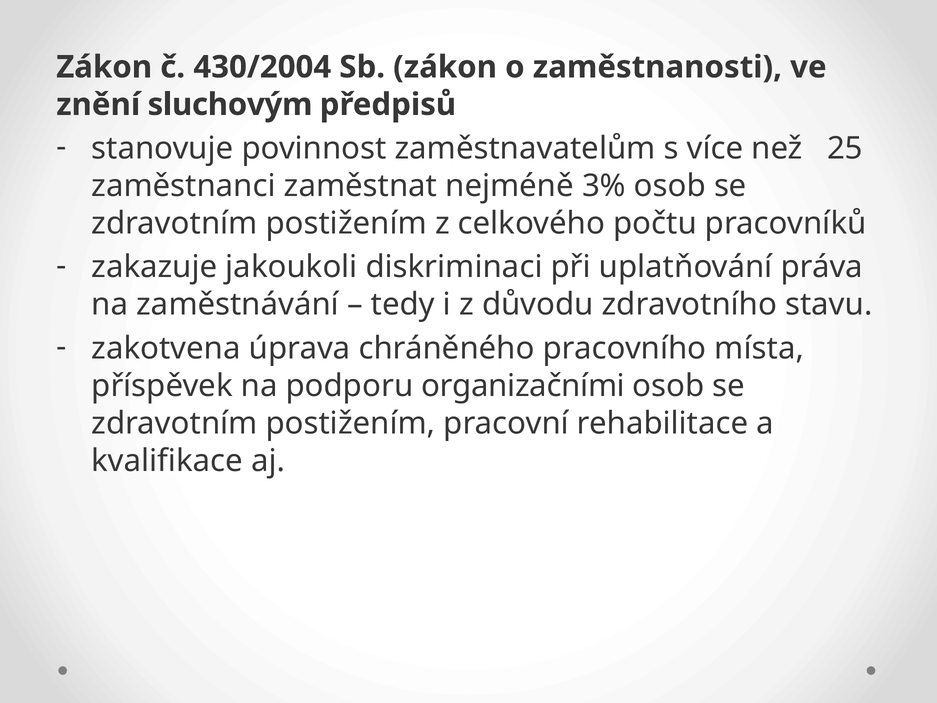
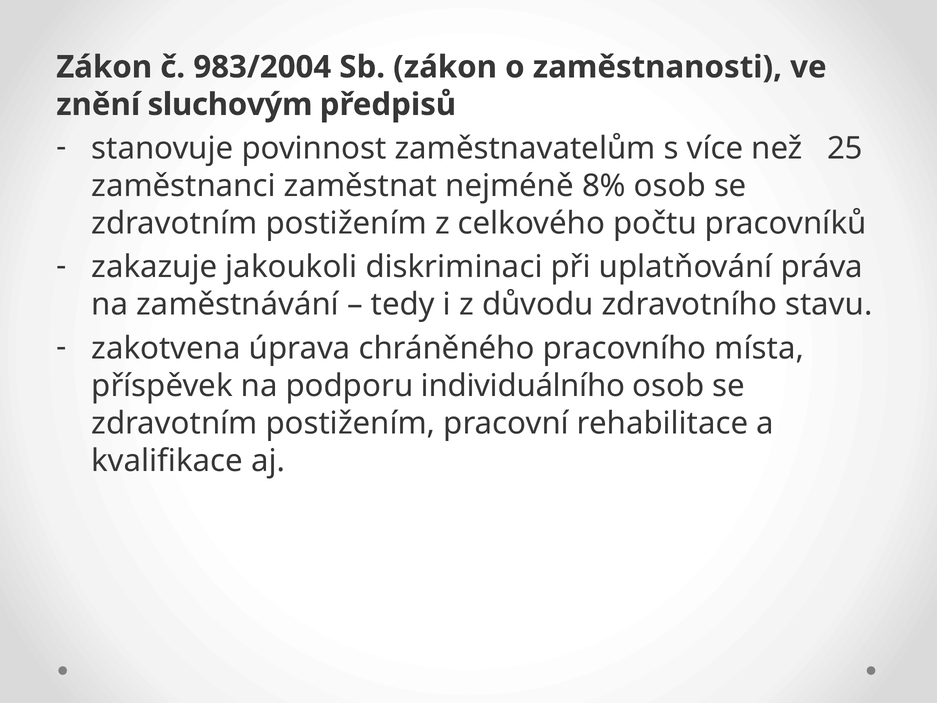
430/2004: 430/2004 -> 983/2004 (262, 67)
3%: 3% -> 8% (604, 186)
organizačními: organizačními -> individuálního (523, 386)
